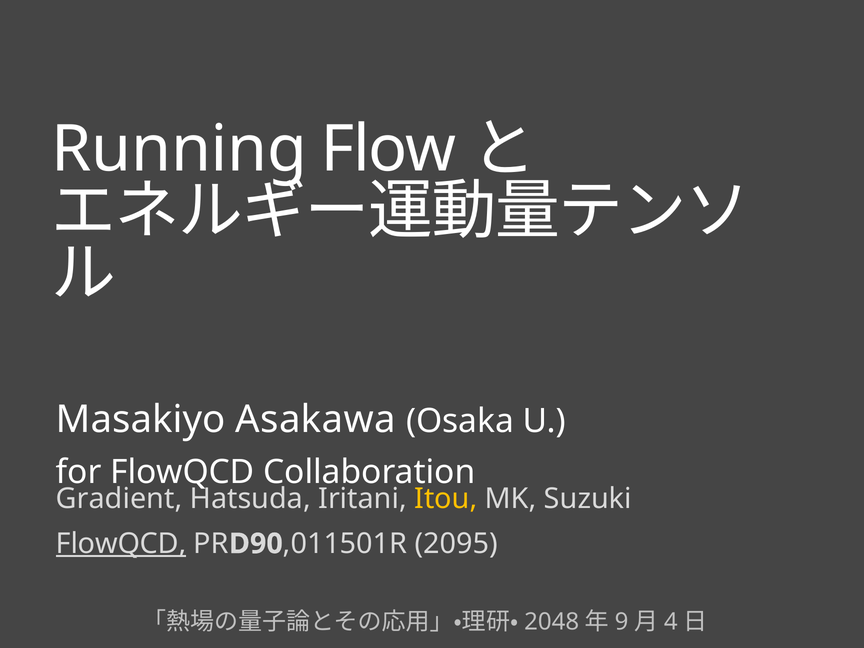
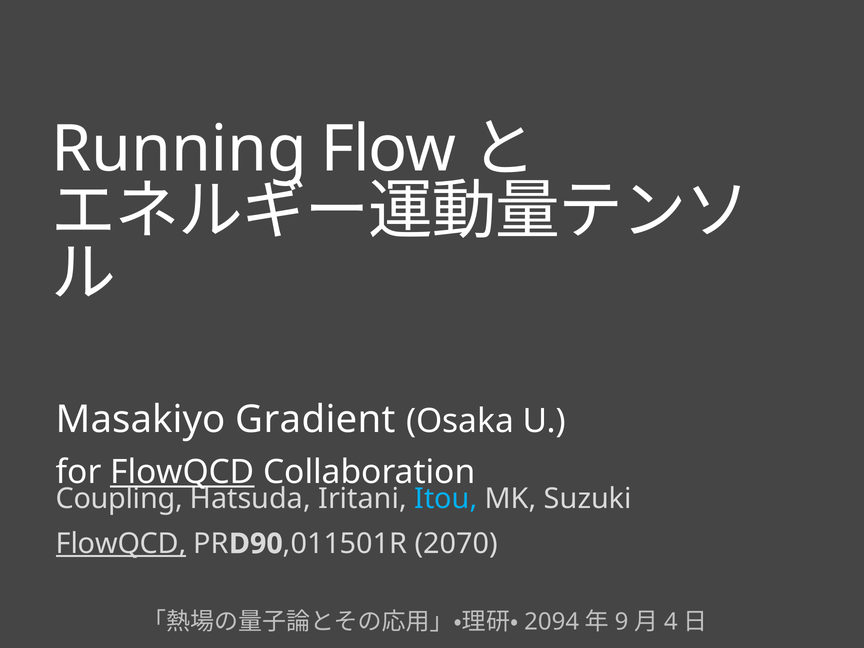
Asakawa: Asakawa -> Gradient (316, 420)
FlowQCD underline: none -> present (182, 472)
Gradient: Gradient -> Coupling (119, 499)
Itou colour: yellow -> light blue (446, 499)
2095: 2095 -> 2070 (456, 544)
2048: 2048 -> 2094 (552, 622)
